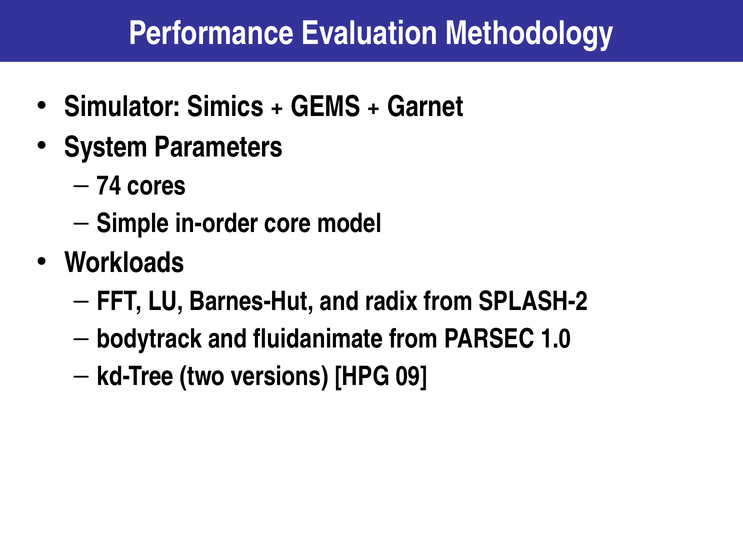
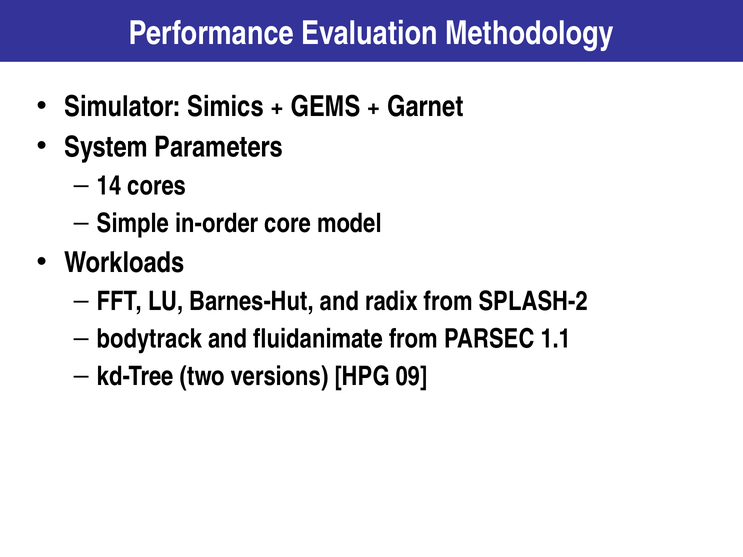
74: 74 -> 14 (109, 186)
1.0: 1.0 -> 1.1 (556, 339)
